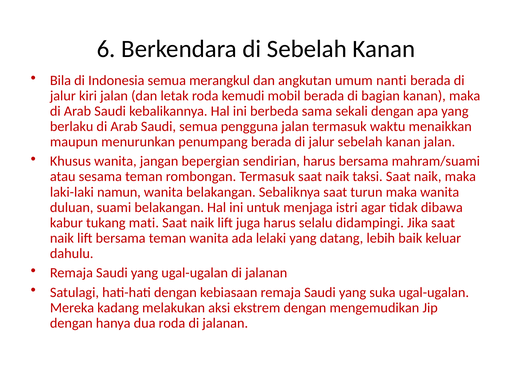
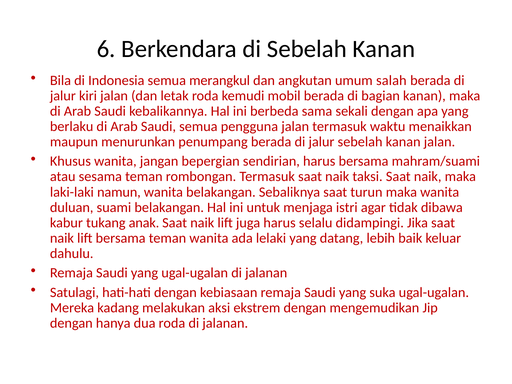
nanti: nanti -> salah (391, 80)
mati: mati -> anak (144, 223)
